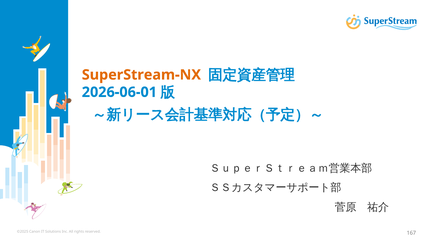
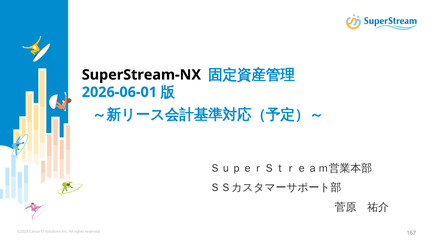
SuperStream-NX colour: orange -> black (141, 75)
